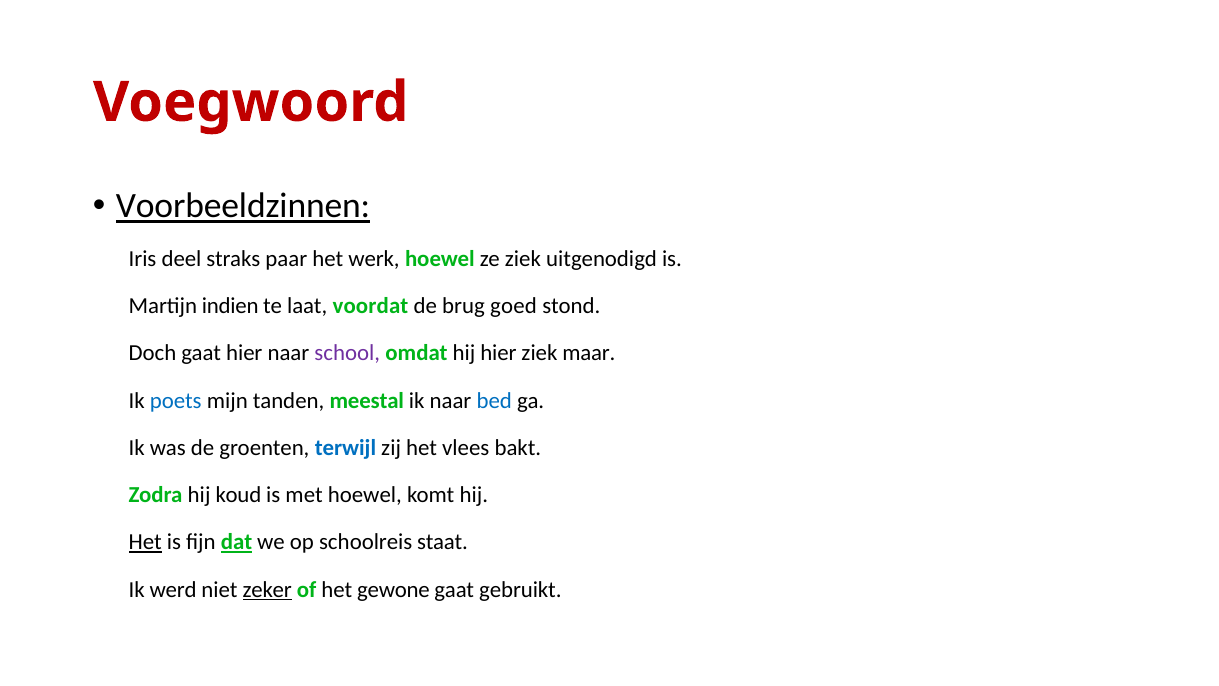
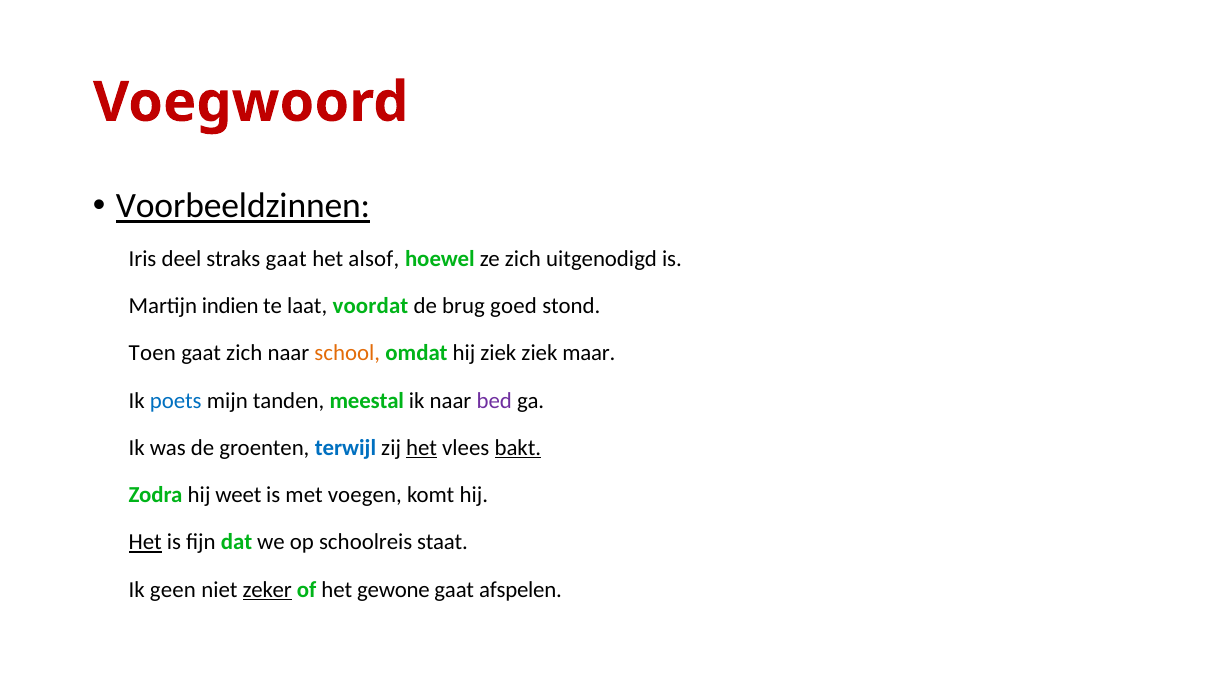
straks paar: paar -> gaat (286, 259)
werk: werk -> alsof (374, 259)
ze ziek: ziek -> zich (523, 259)
Doch: Doch -> Toen (152, 353)
gaat hier: hier -> zich (244, 353)
school colour: purple -> orange (347, 353)
hij hier: hier -> ziek (498, 353)
bed colour: blue -> purple (494, 400)
het underline: none -> present (422, 448)
bakt underline: none -> present (518, 448)
koud: koud -> weet (238, 495)
met hoewel: hoewel -> voegen (365, 495)
dat underline: present -> none (237, 542)
werd: werd -> geen (173, 589)
gebruikt: gebruikt -> afspelen (520, 589)
